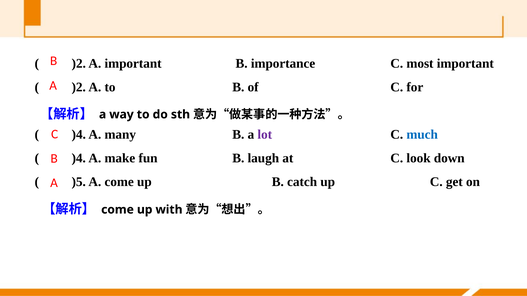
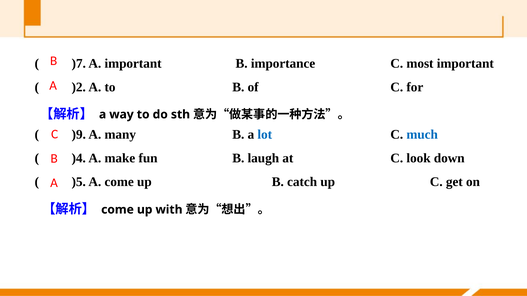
)2: )2 -> )7 (79, 63)
)4: )4 -> )9 (79, 135)
lot colour: purple -> blue (265, 135)
